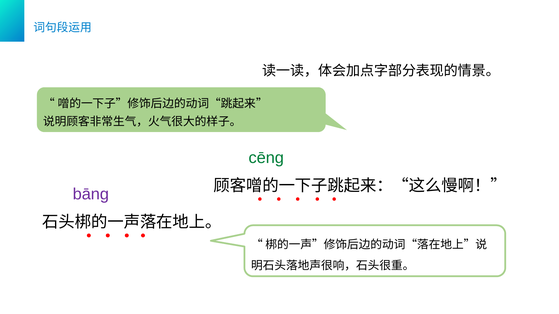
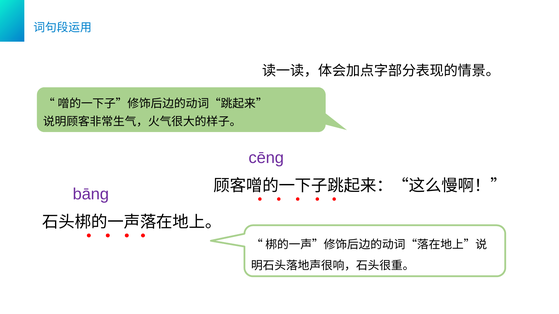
cēng colour: green -> purple (266, 158)
